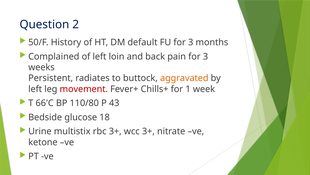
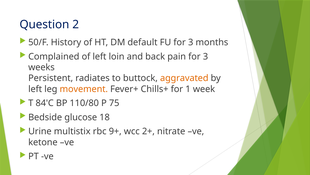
movement colour: red -> orange (84, 89)
66'C: 66'C -> 84'C (45, 103)
43: 43 -> 75 (114, 103)
rbc 3+: 3+ -> 9+ (115, 131)
wcc 3+: 3+ -> 2+ (148, 131)
